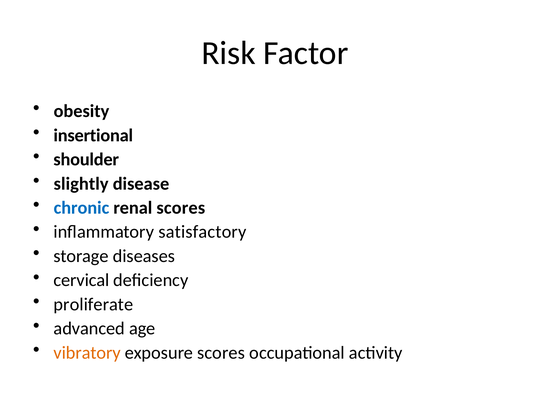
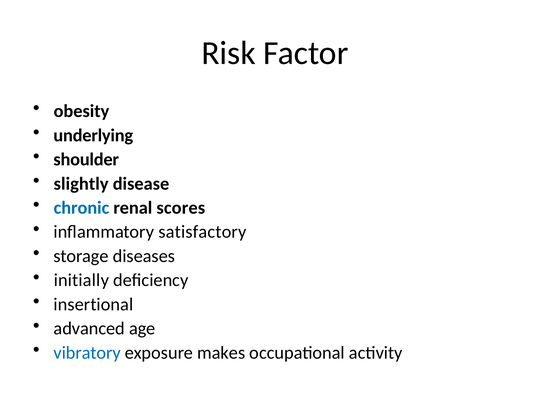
insertional: insertional -> underlying (93, 135)
cervical: cervical -> initially (81, 281)
proliferate: proliferate -> insertional (93, 305)
vibratory colour: orange -> blue (87, 353)
exposure scores: scores -> makes (221, 353)
